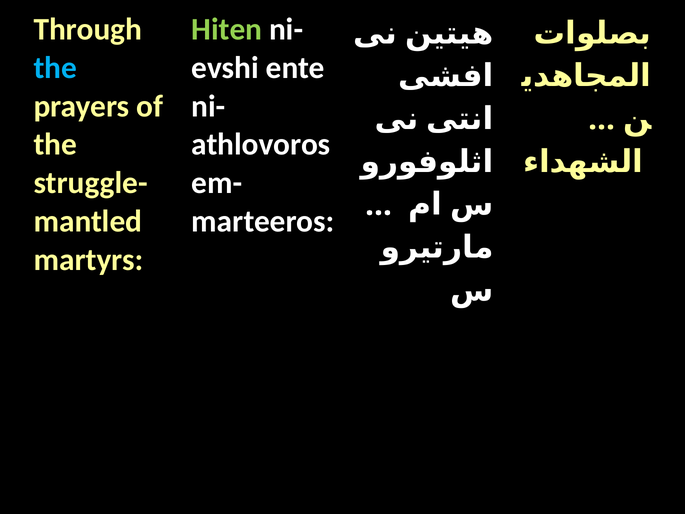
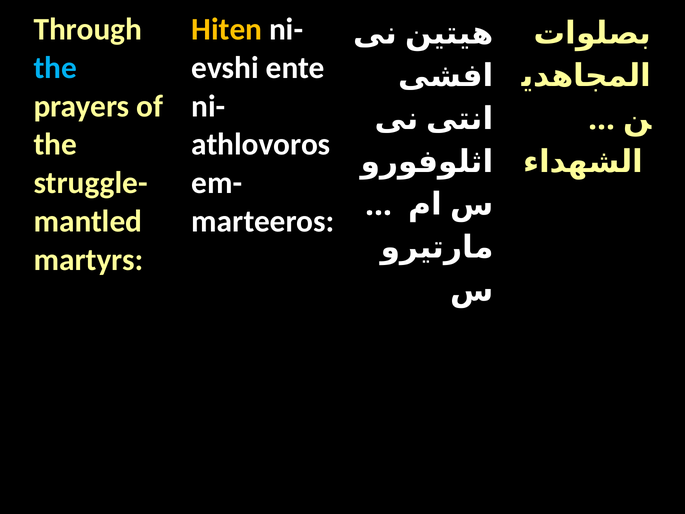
Hiten colour: light green -> yellow (227, 29)
